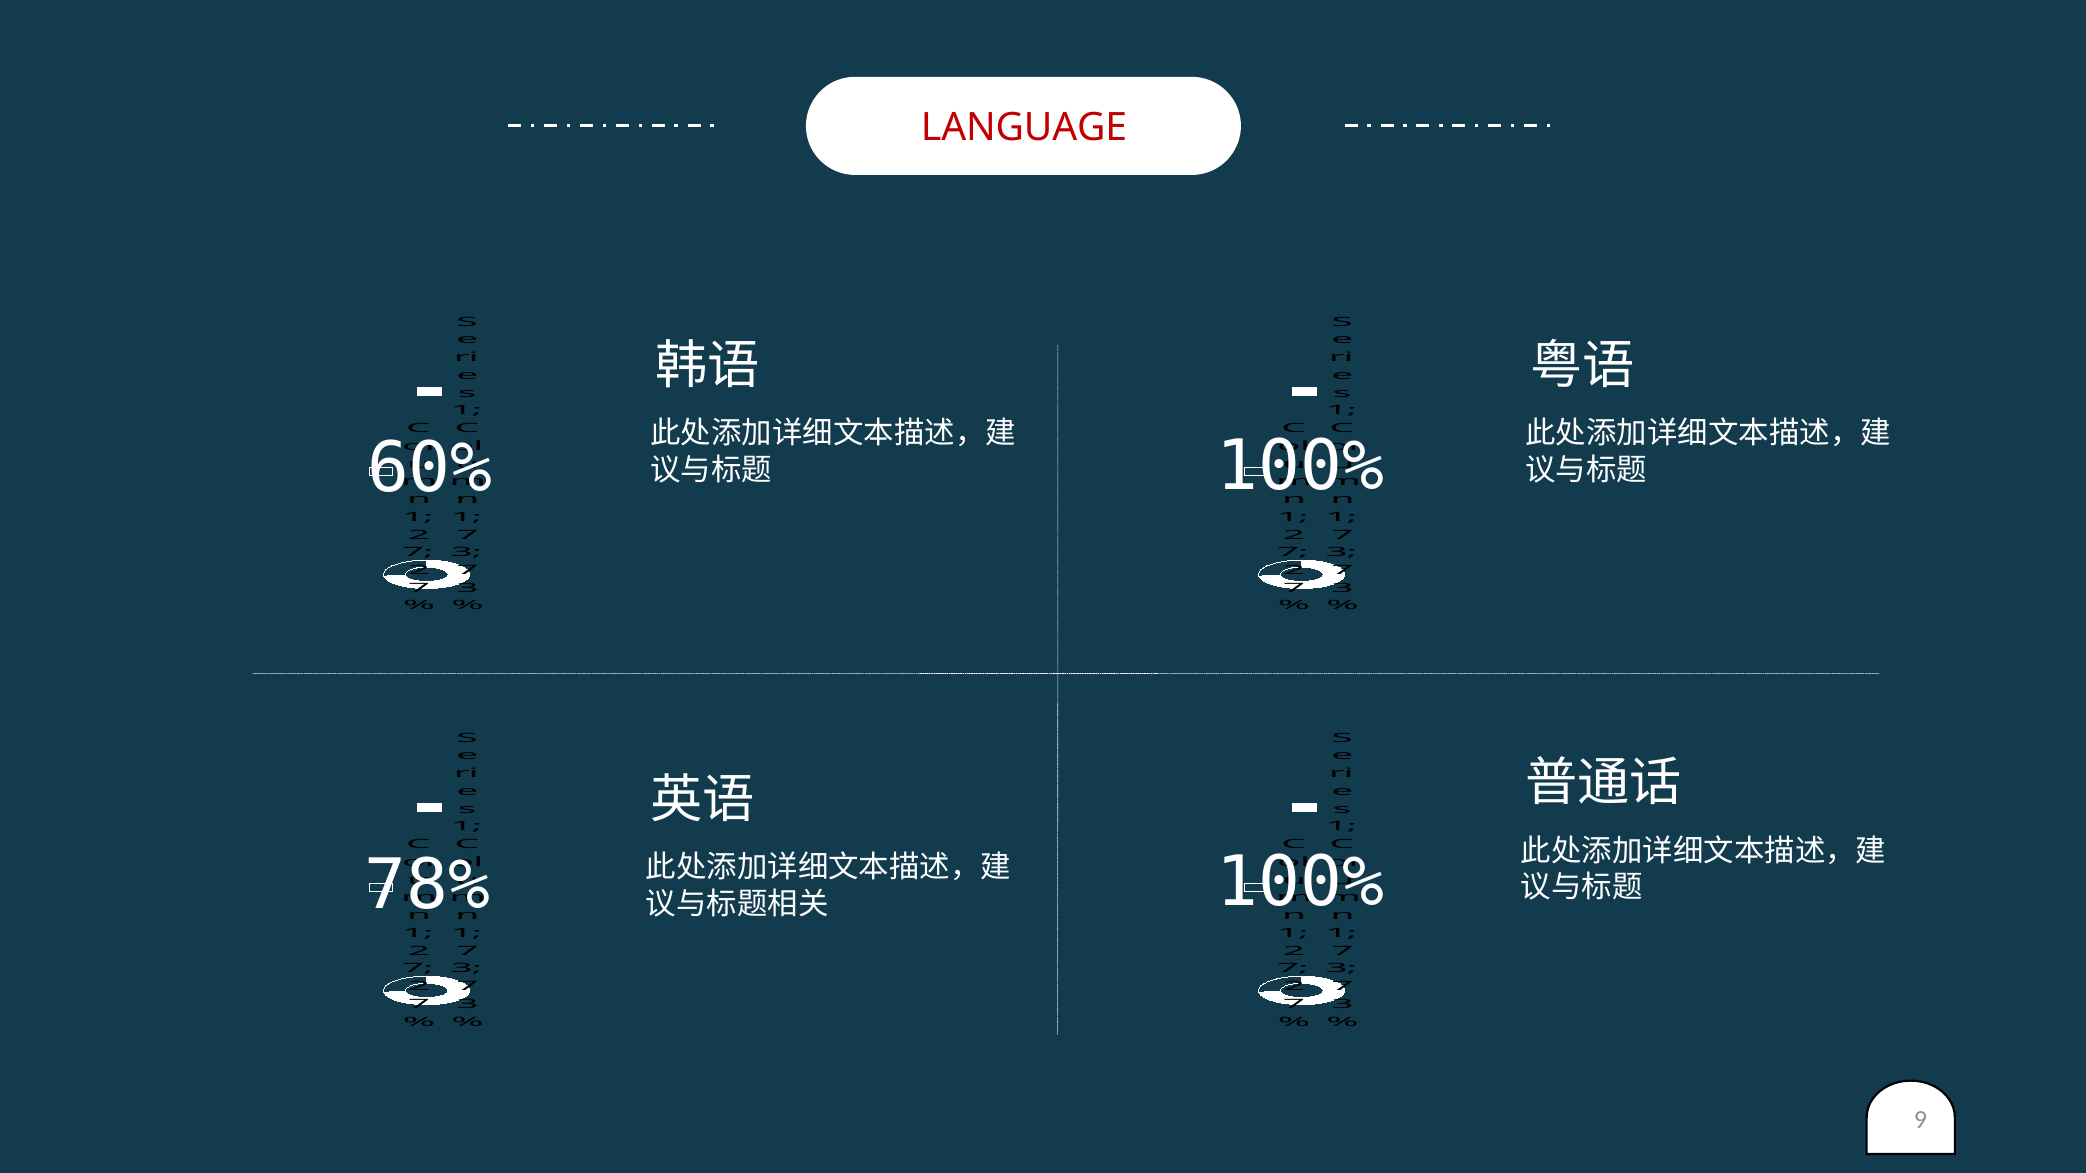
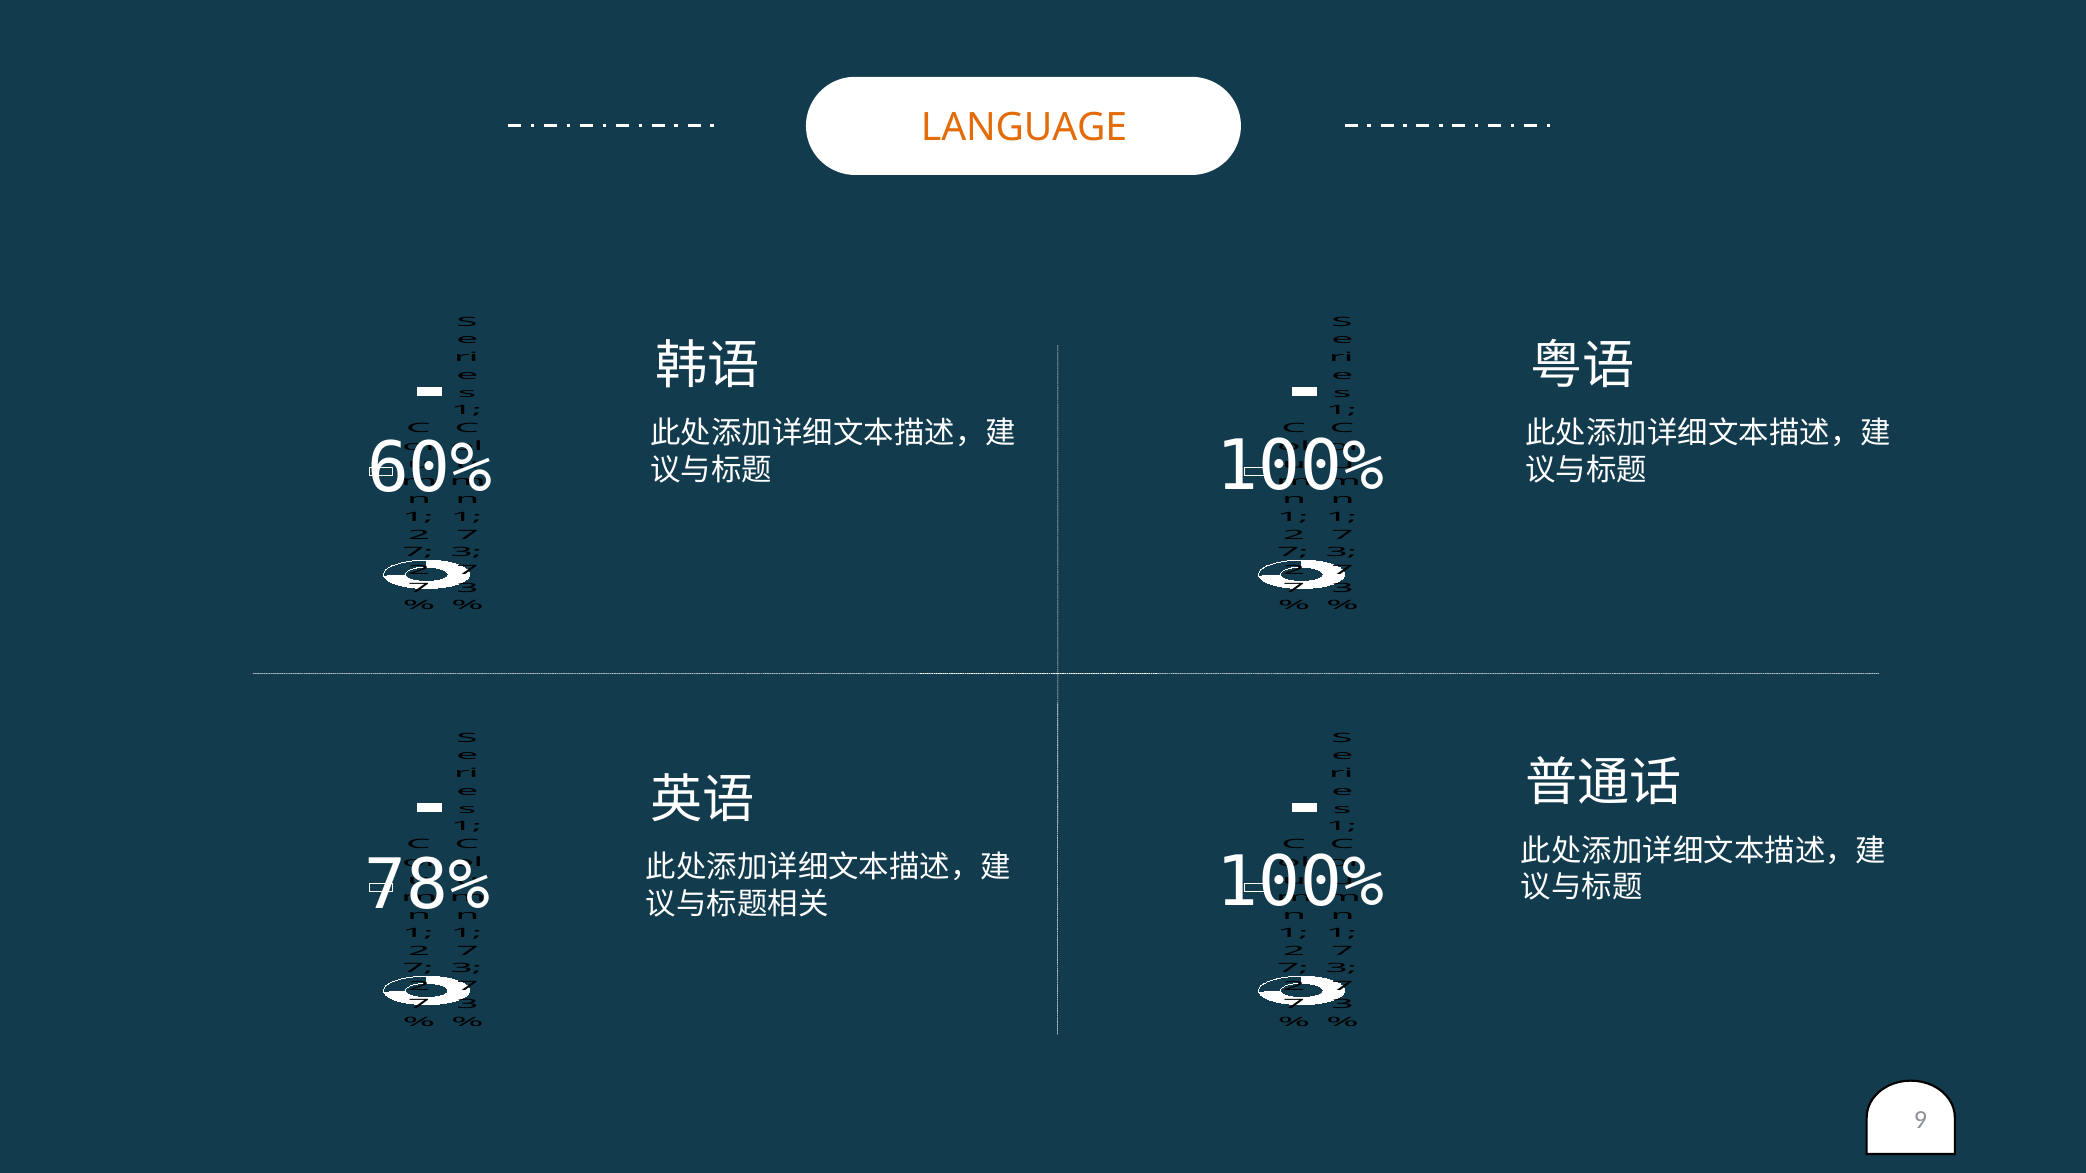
LANGUAGE colour: red -> orange (1024, 128)
